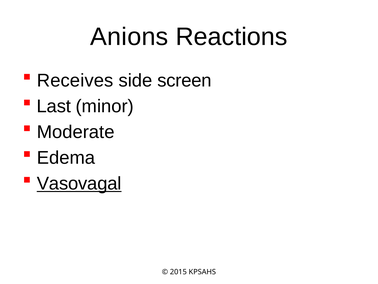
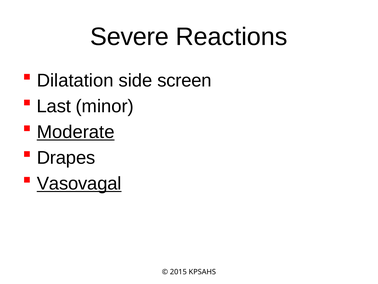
Anions: Anions -> Severe (130, 37)
Receives: Receives -> Dilatation (75, 80)
Moderate underline: none -> present (76, 132)
Edema: Edema -> Drapes (66, 158)
